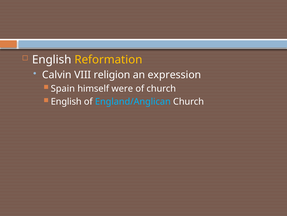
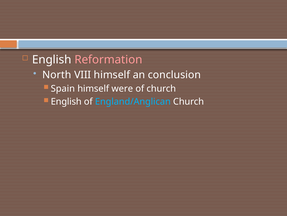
Reformation colour: yellow -> pink (108, 59)
Calvin: Calvin -> North (57, 75)
VIII religion: religion -> himself (112, 75)
expression: expression -> conclusion (174, 75)
